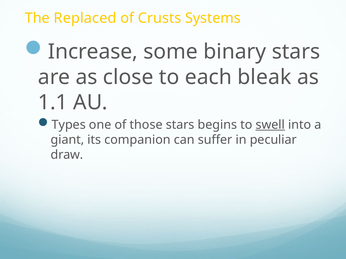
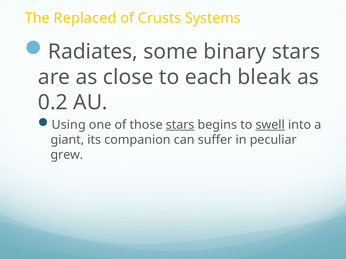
Increase: Increase -> Radiates (93, 52)
1.1: 1.1 -> 0.2 (53, 103)
Types: Types -> Using (69, 125)
stars underline: none -> present (180, 125)
draw: draw -> grew (67, 155)
